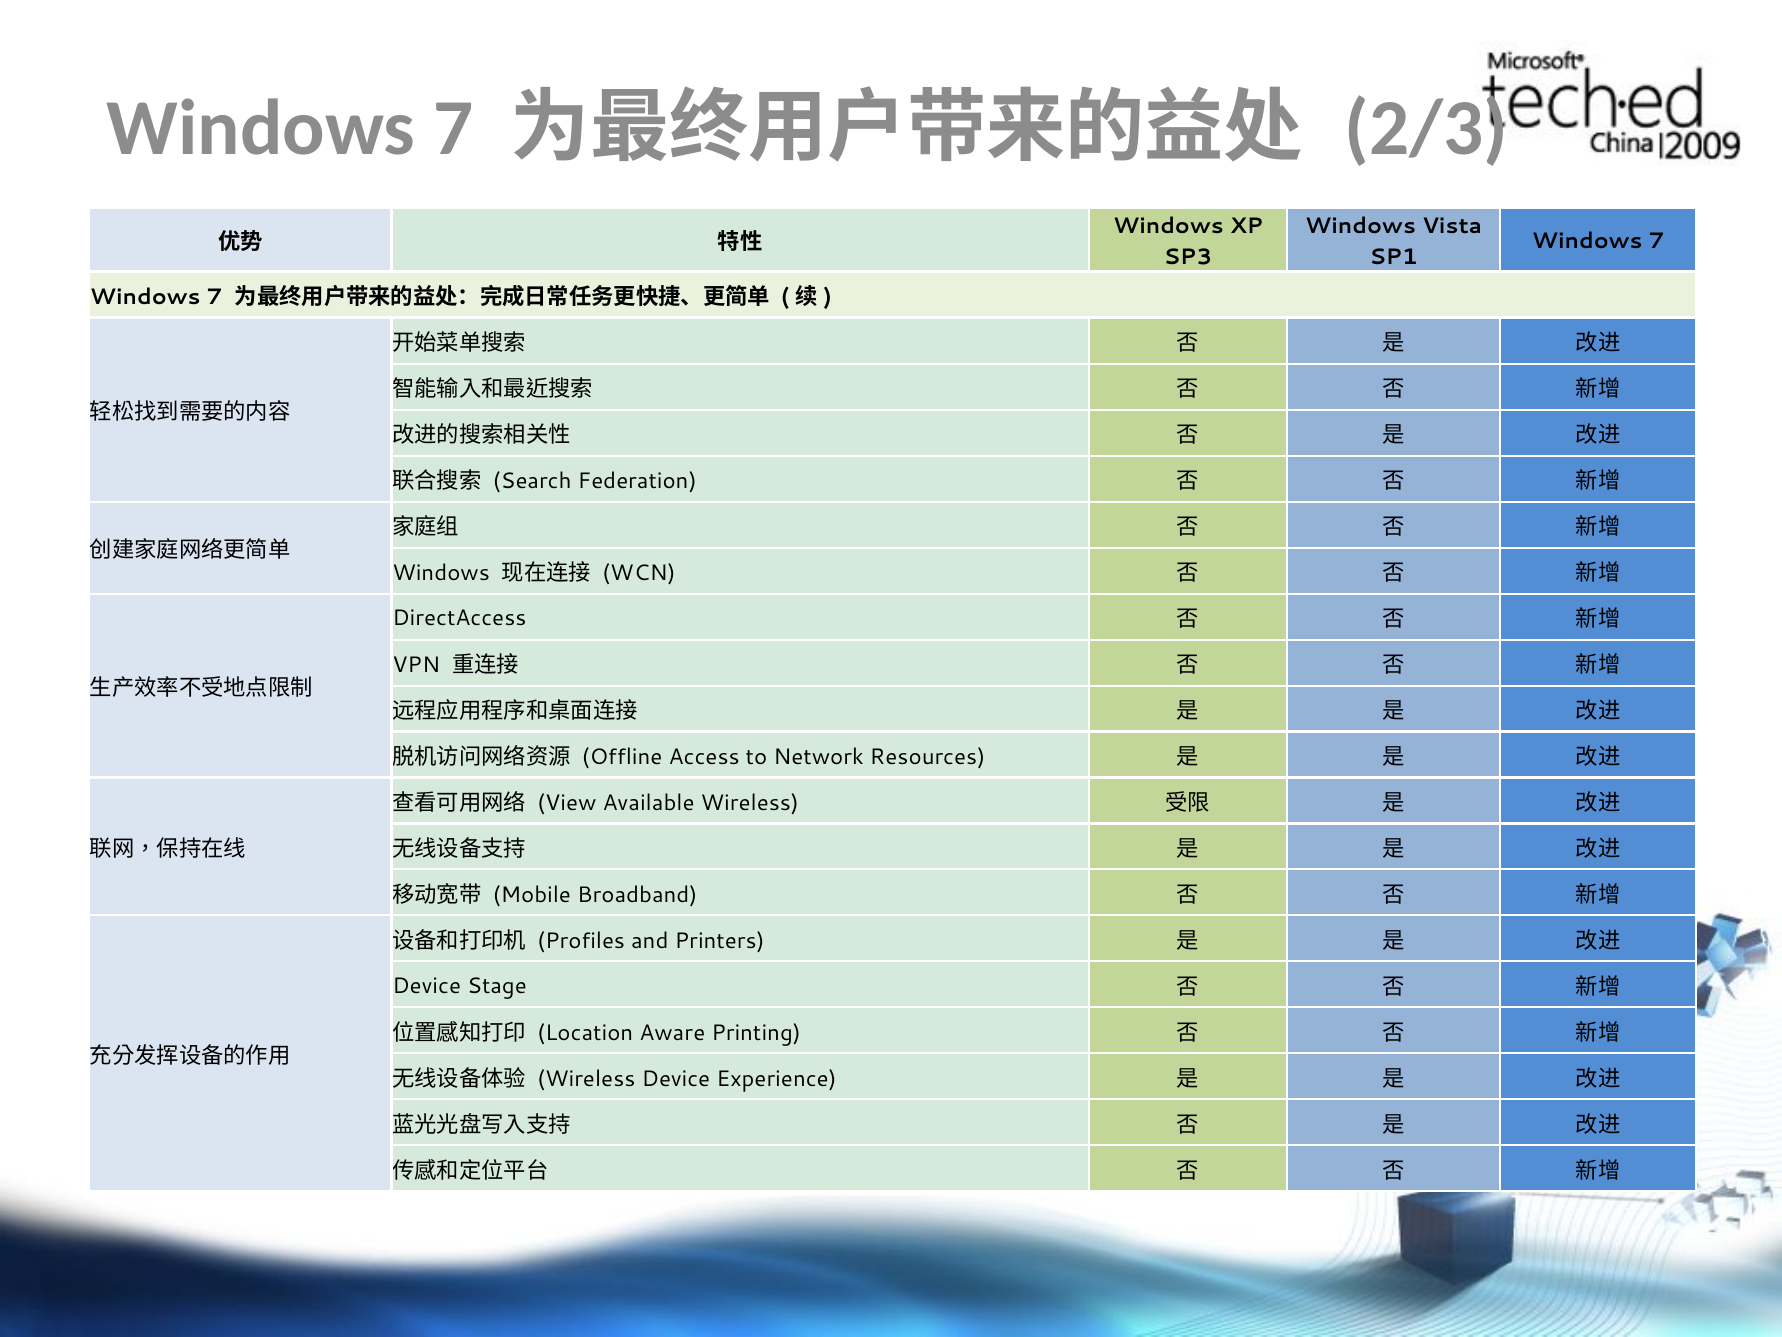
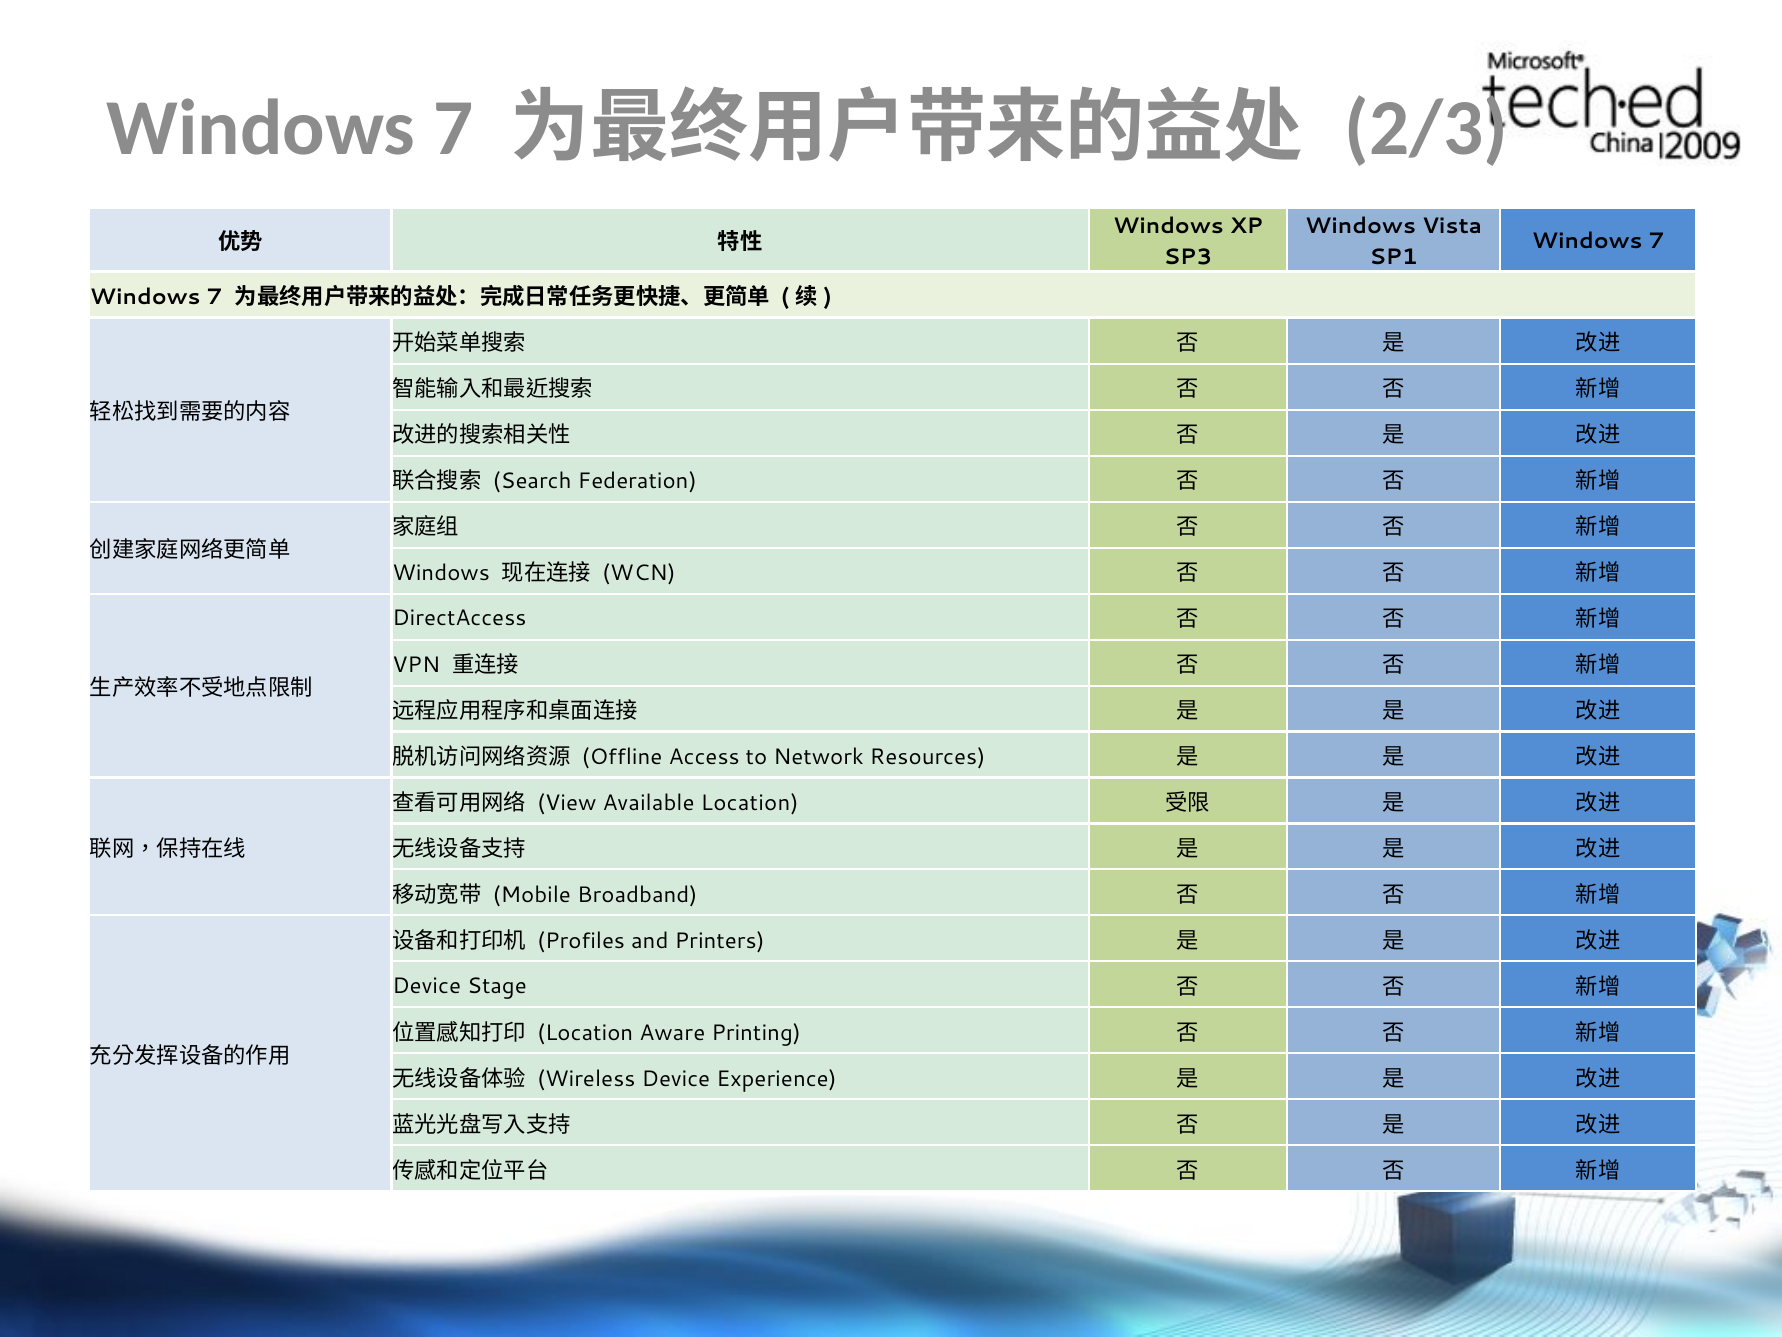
Available Wireless: Wireless -> Location (750, 803)
